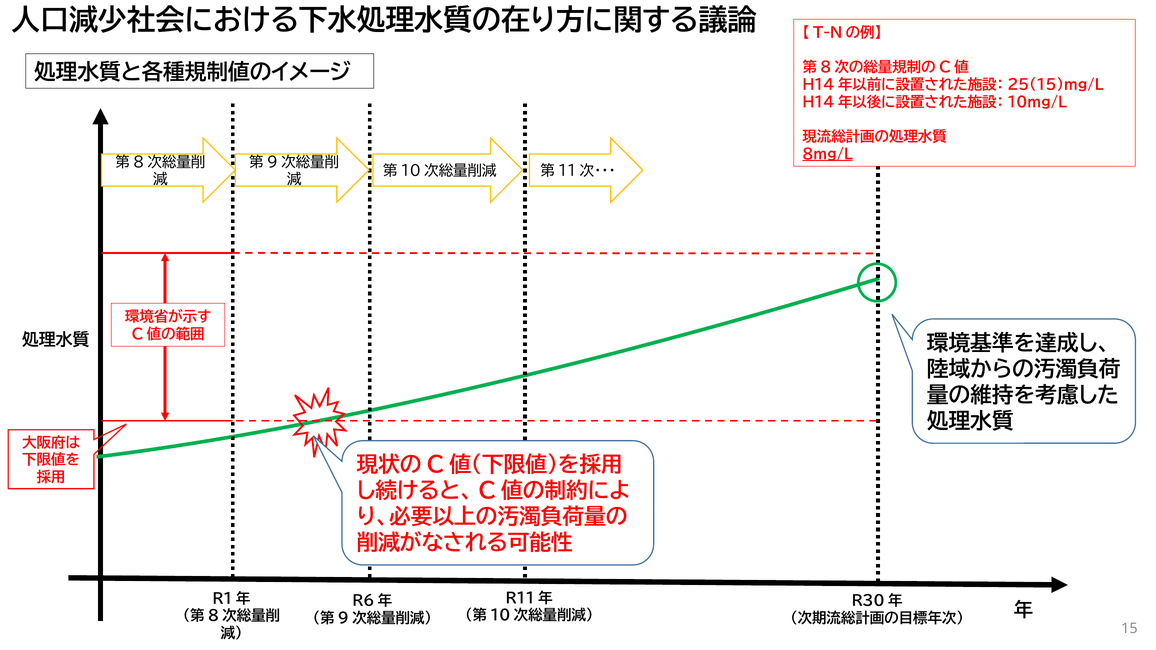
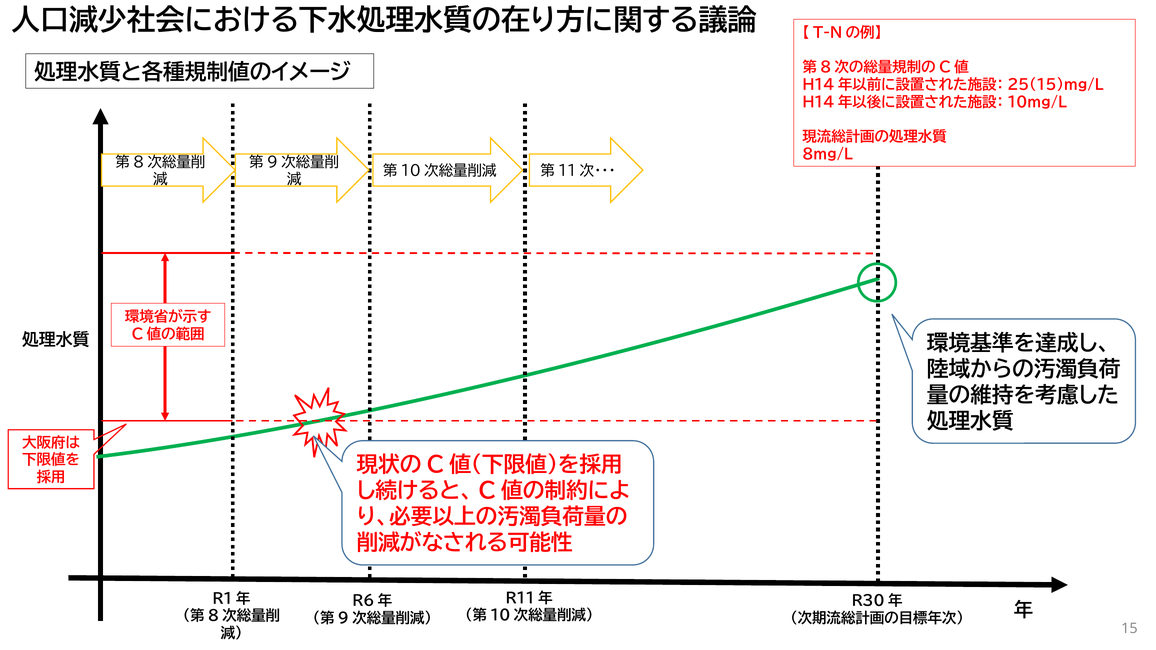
8mg/L underline: present -> none (828, 154)
